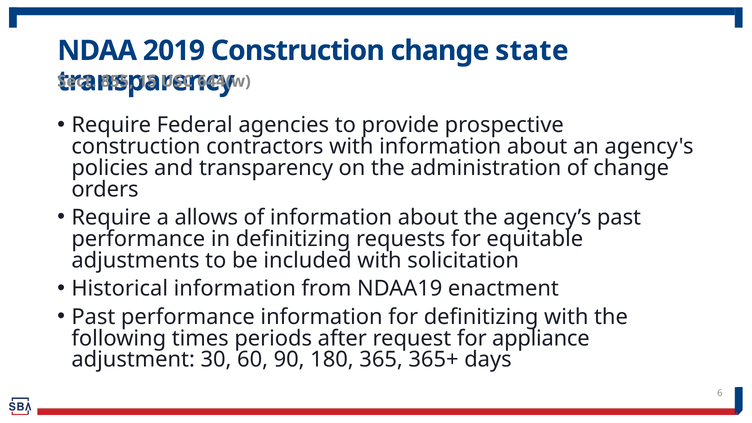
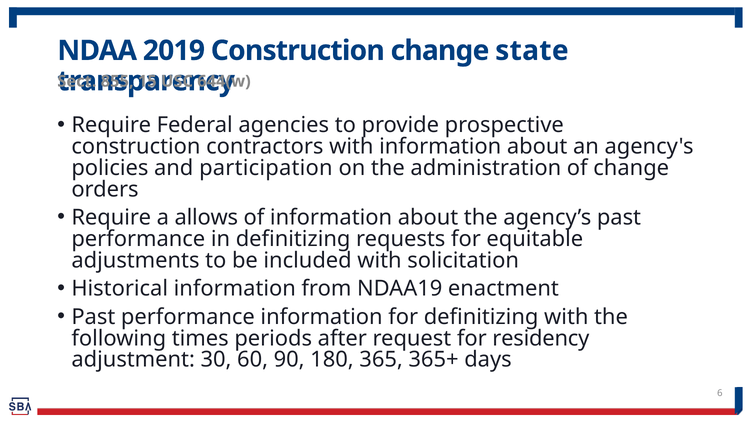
and transparency: transparency -> participation (266, 168)
appliance: appliance -> residency (541, 338)
